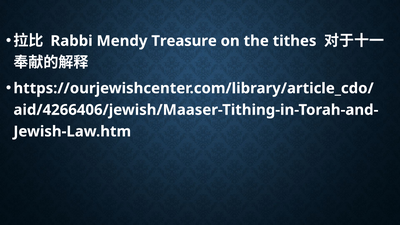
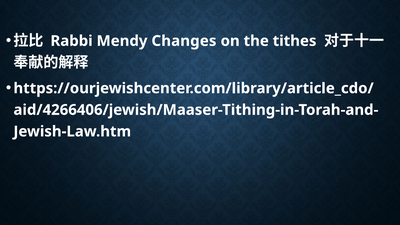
Treasure: Treasure -> Changes (184, 41)
